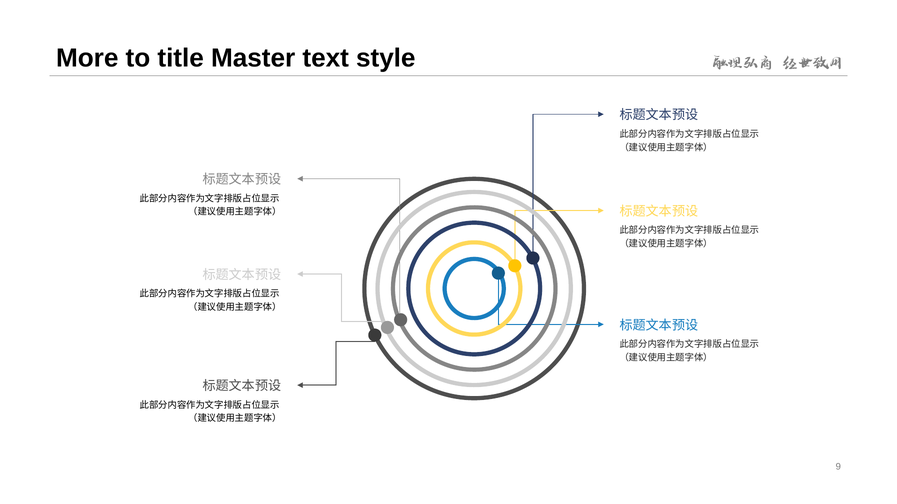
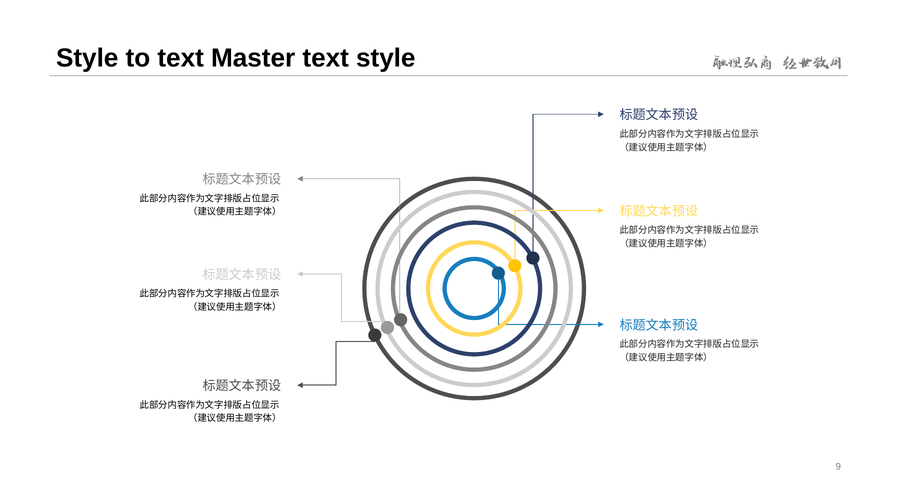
More: More -> Style (87, 58)
to title: title -> text (181, 58)
